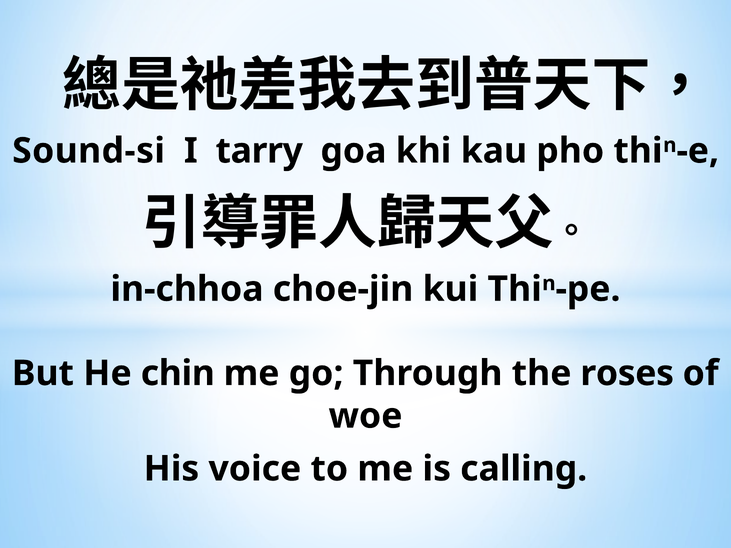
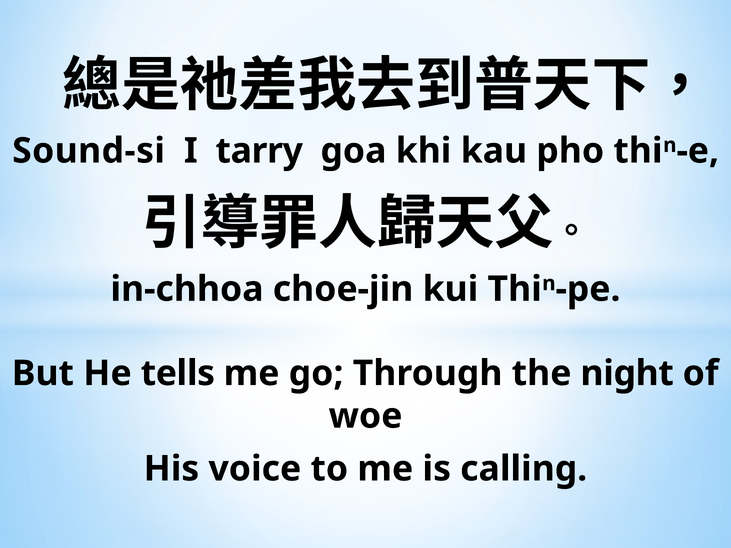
chin: chin -> tells (178, 374)
roses: roses -> night (627, 374)
